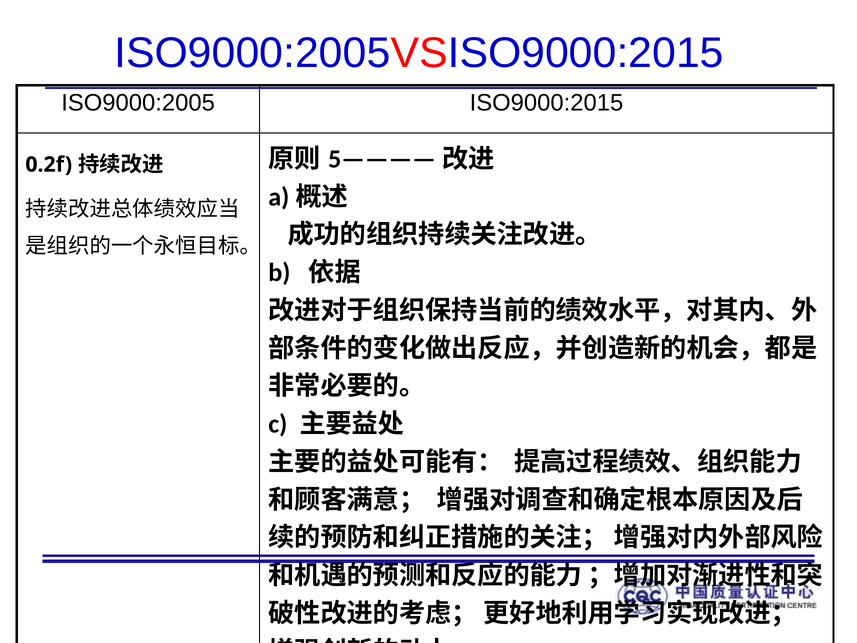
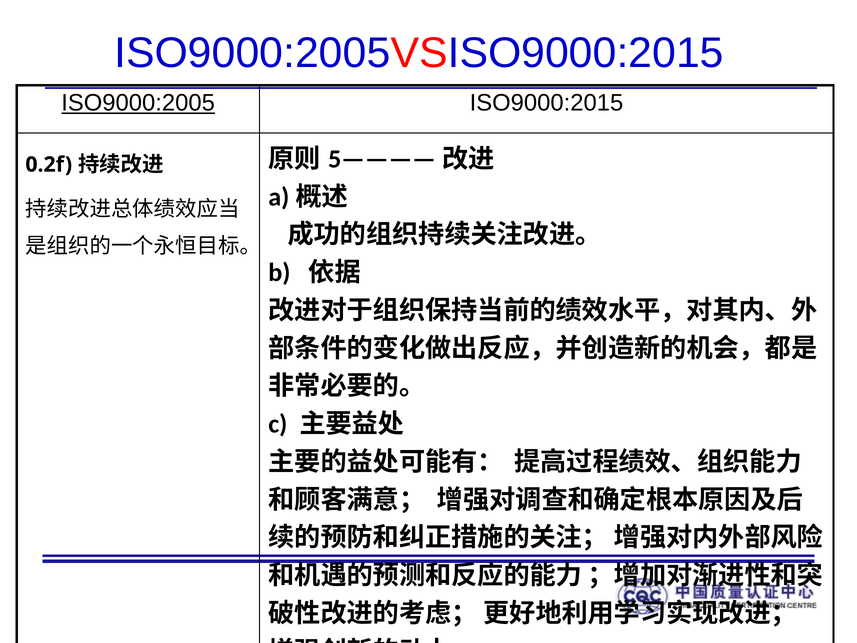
ISO9000:2005 underline: none -> present (138, 103)
